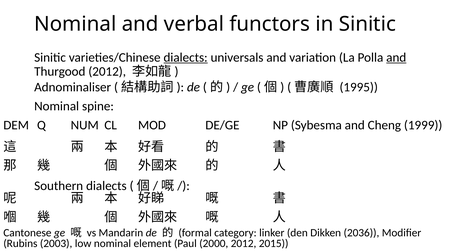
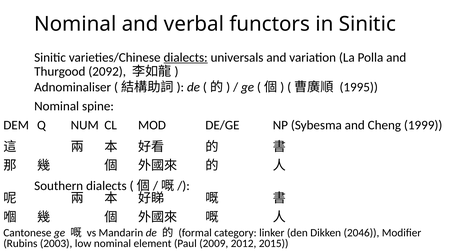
and underline: present -> none (396, 57)
Thurgood 2012: 2012 -> 2092 (107, 72)
2036: 2036 -> 2046 (361, 233)
2000: 2000 -> 2009 (214, 244)
